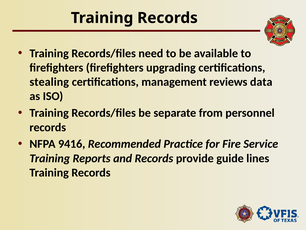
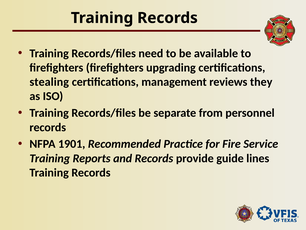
data: data -> they (261, 82)
9416: 9416 -> 1901 (72, 144)
